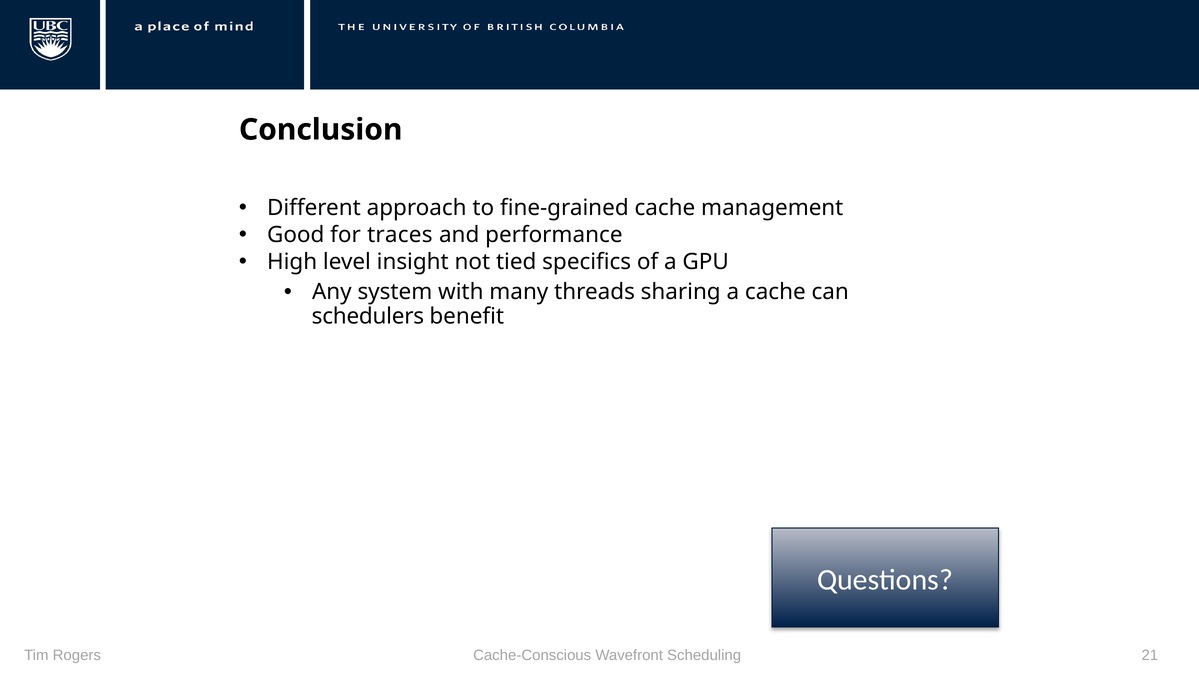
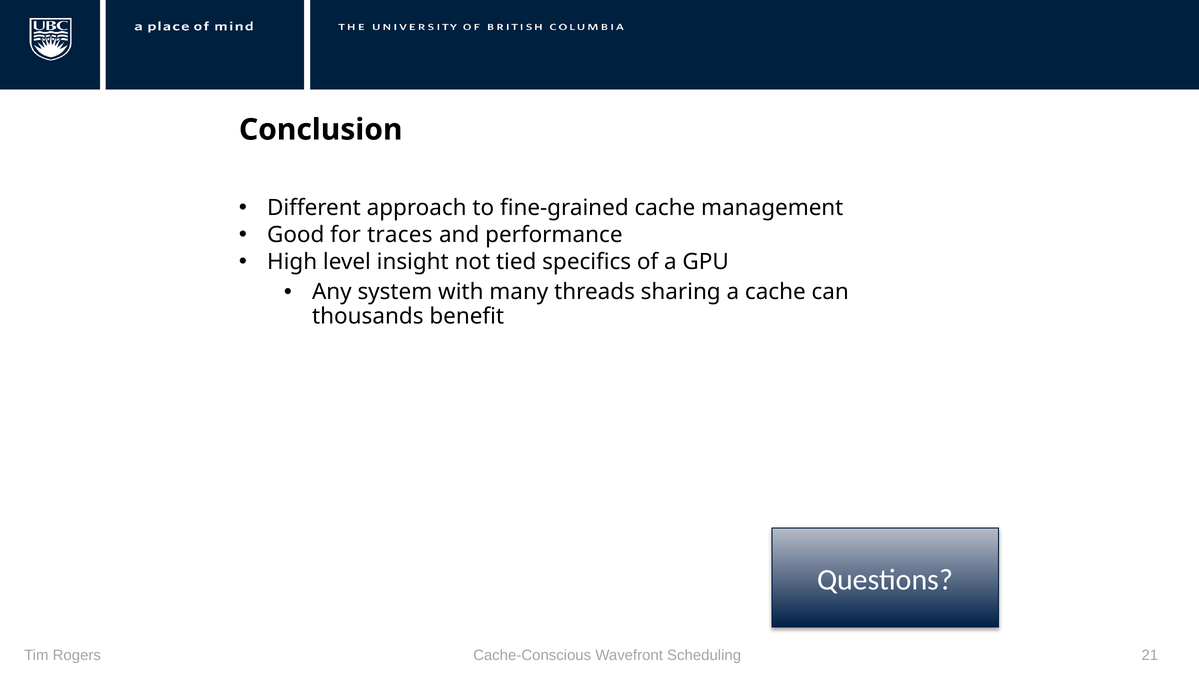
schedulers: schedulers -> thousands (368, 316)
